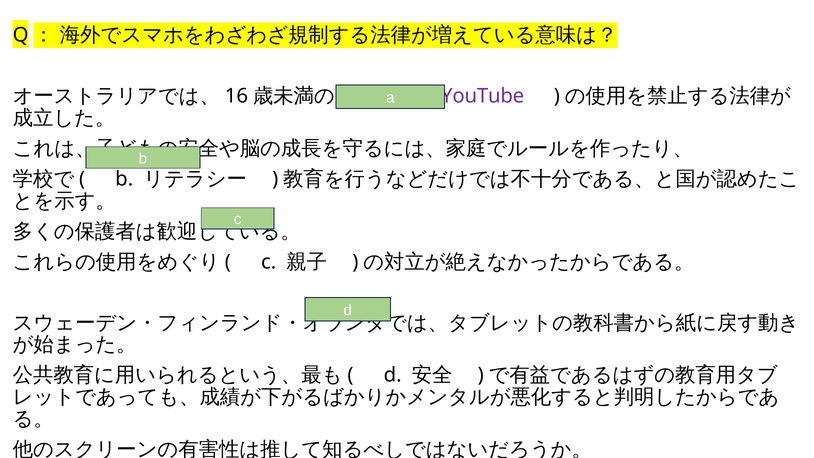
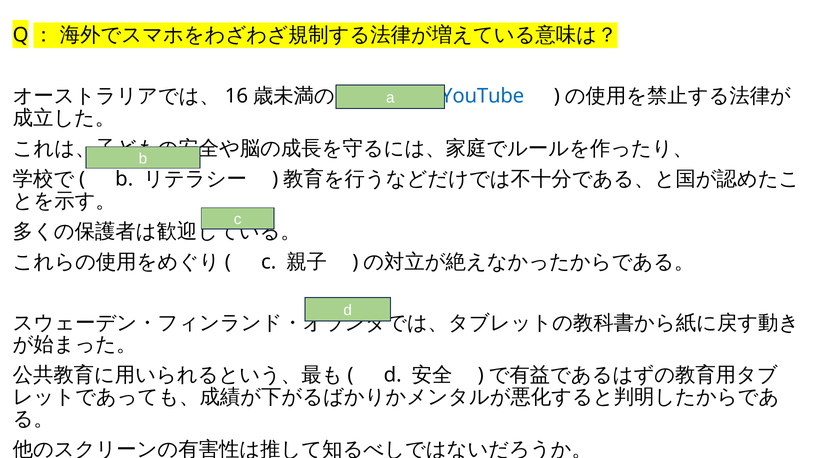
YouTube colour: purple -> blue (483, 96)
